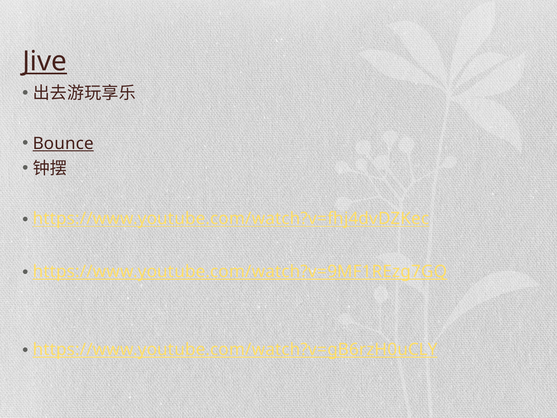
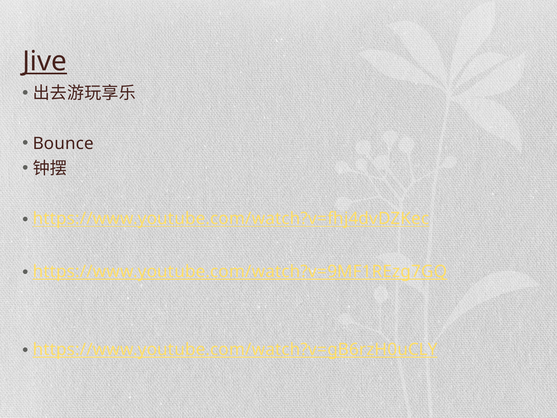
Bounce underline: present -> none (63, 143)
